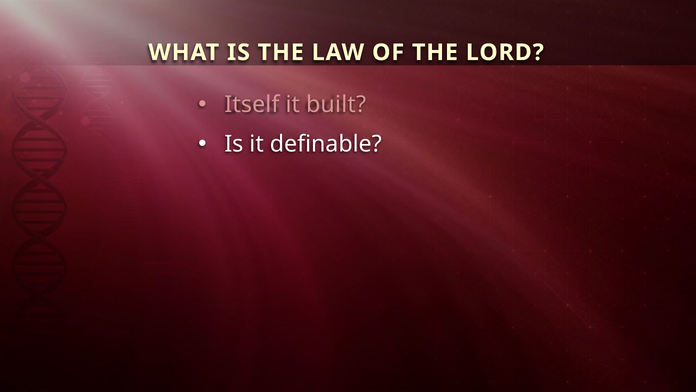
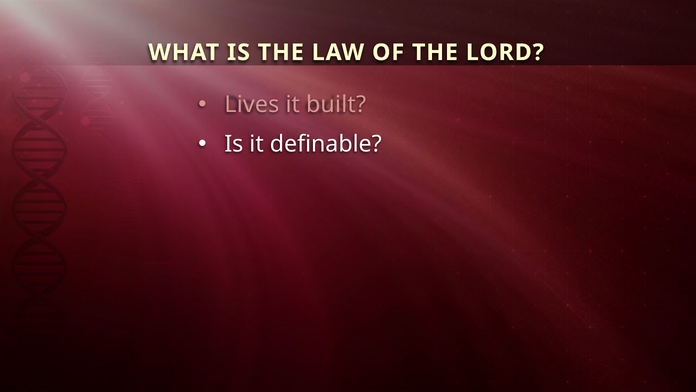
Itself: Itself -> Lives (252, 105)
